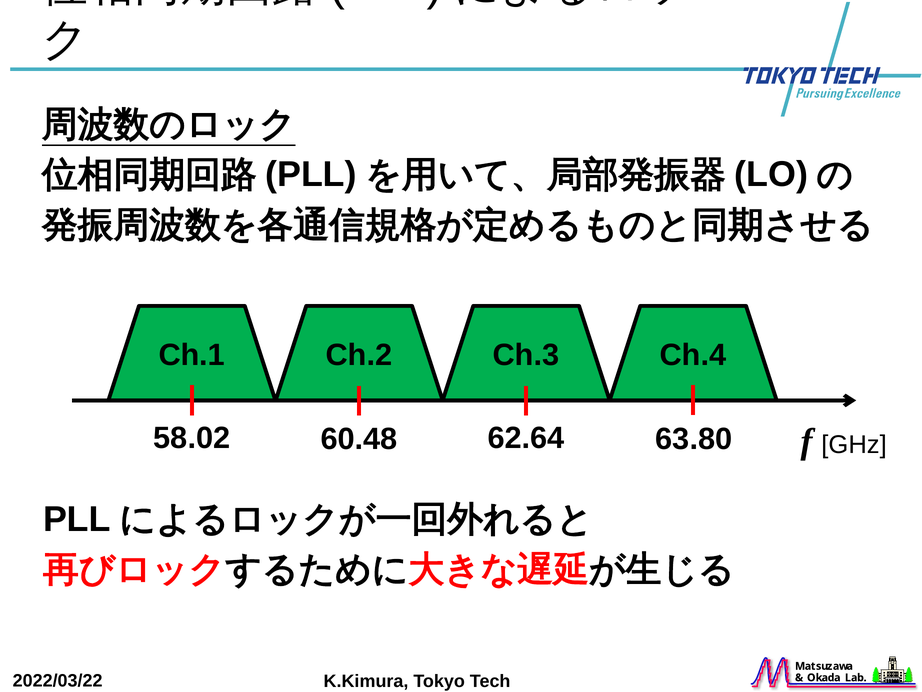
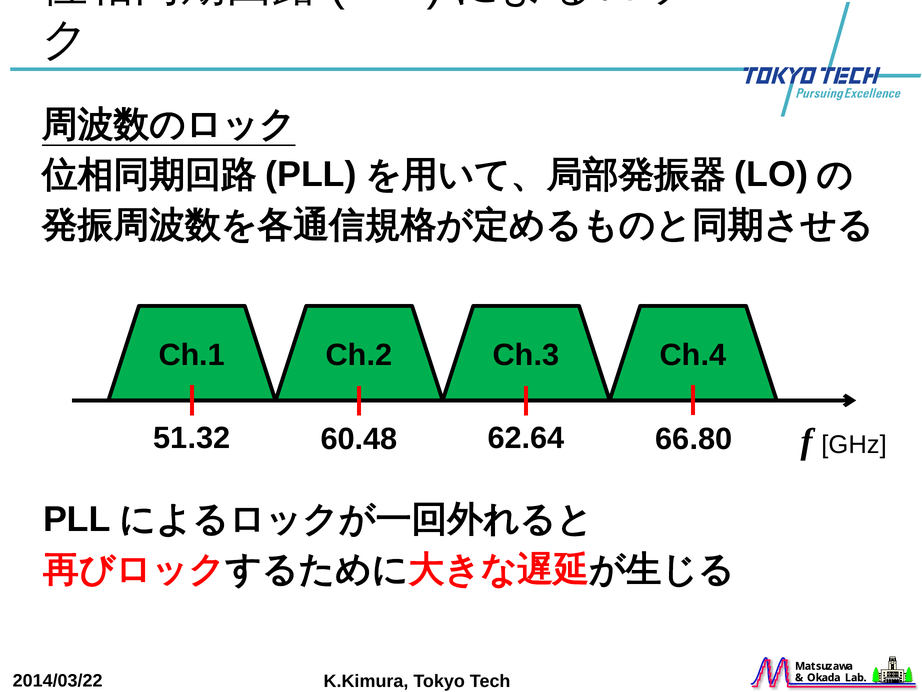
58.02: 58.02 -> 51.32 (192, 438)
63.80: 63.80 -> 66.80 (694, 439)
2022/03/22: 2022/03/22 -> 2014/03/22 (58, 680)
